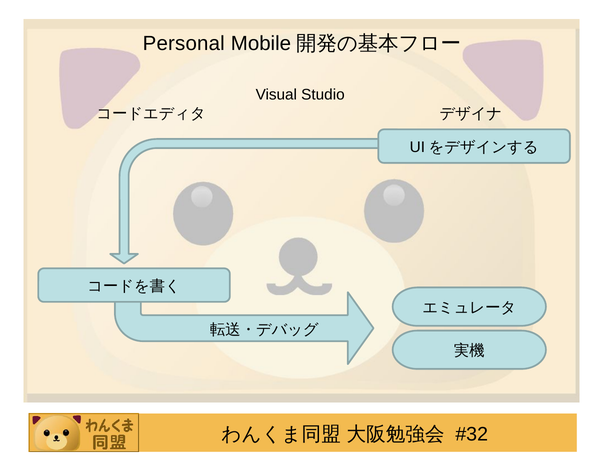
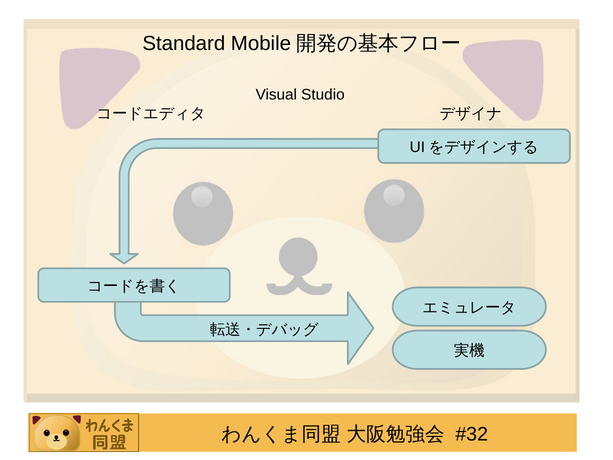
Personal: Personal -> Standard (184, 44)
